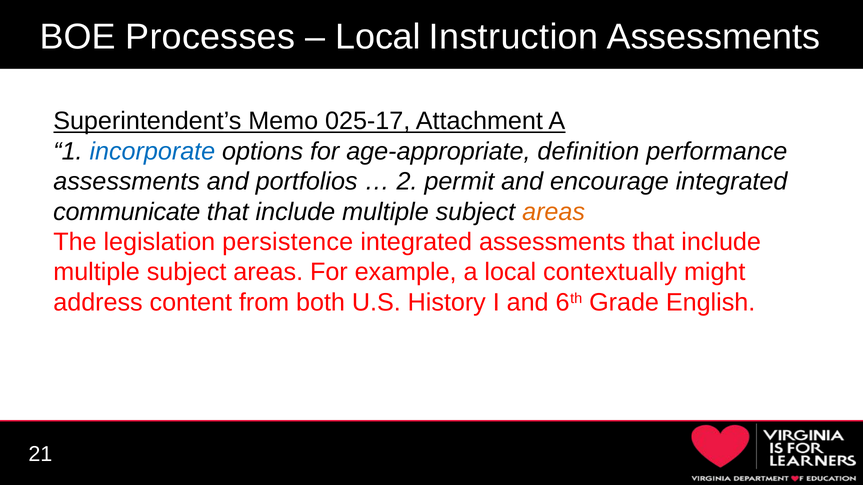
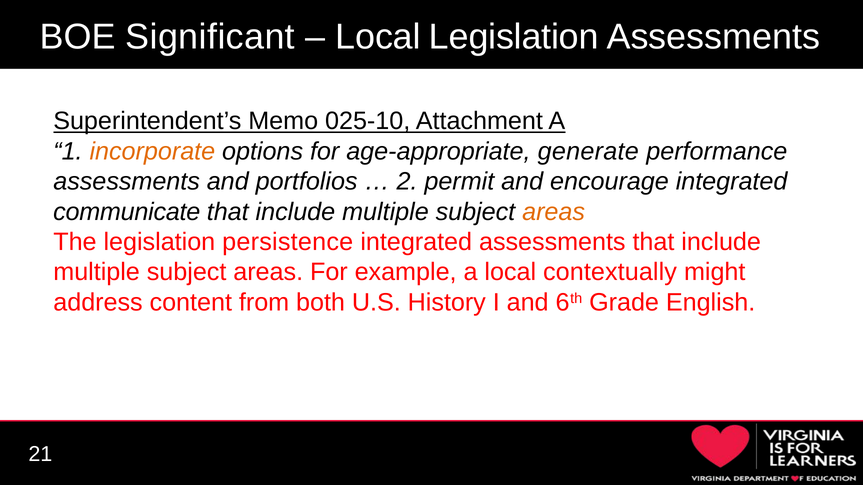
Processes: Processes -> Significant (210, 37)
Local Instruction: Instruction -> Legislation (514, 37)
025-17: 025-17 -> 025-10 (368, 121)
incorporate colour: blue -> orange (152, 152)
definition: definition -> generate (588, 152)
